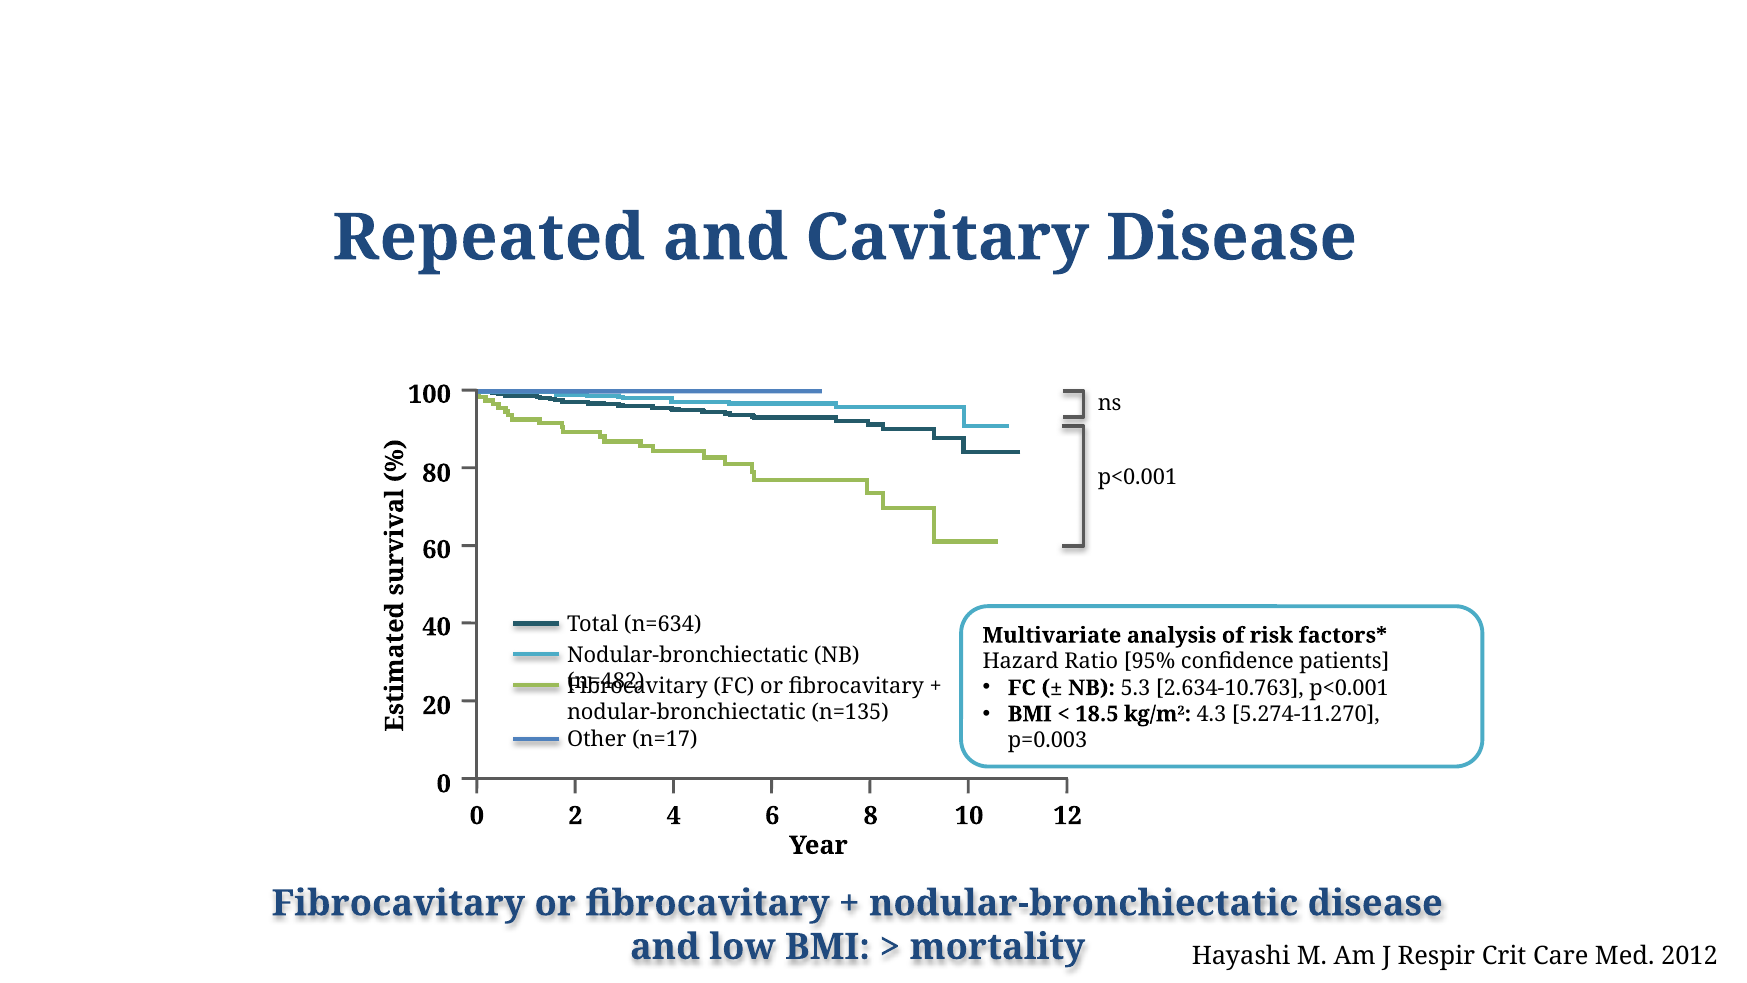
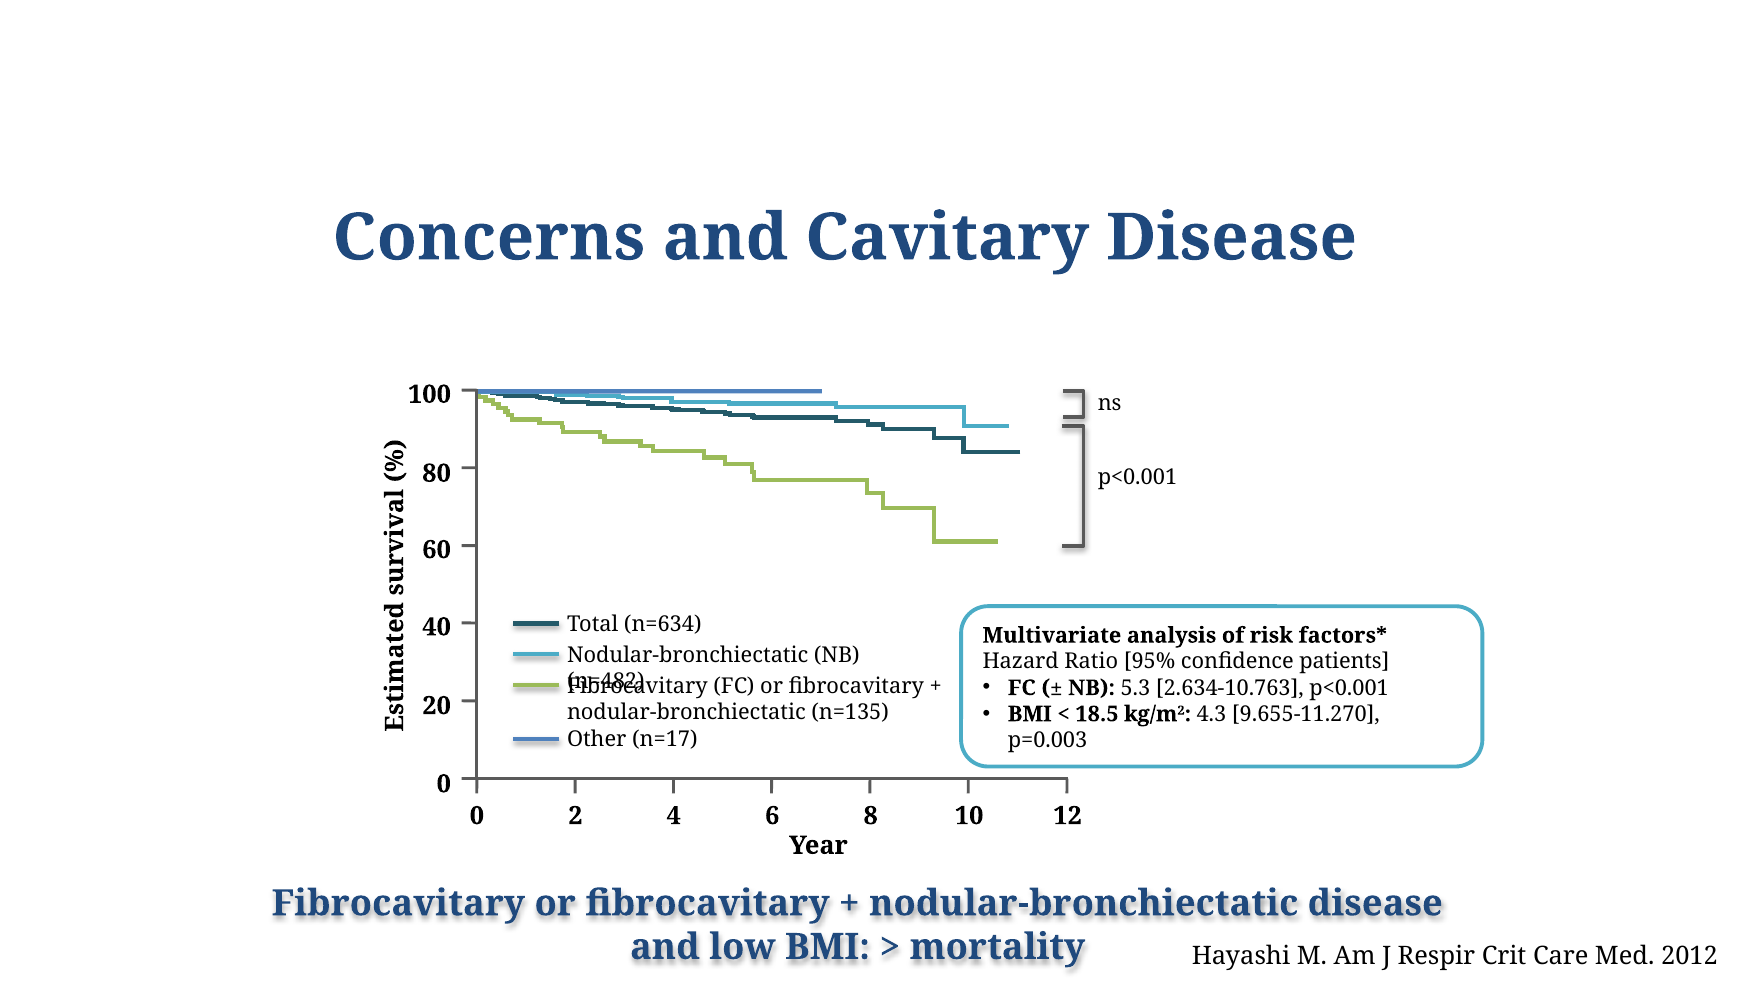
Repeated: Repeated -> Concerns (489, 238)
5.274-11.270: 5.274-11.270 -> 9.655-11.270 (1306, 714)
